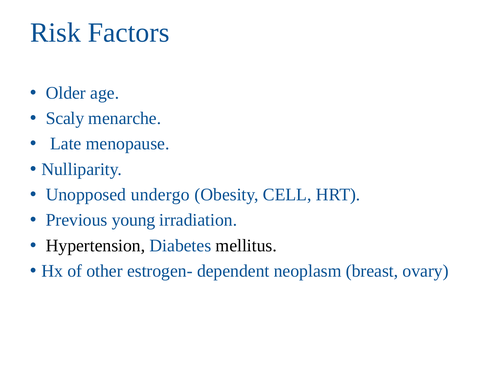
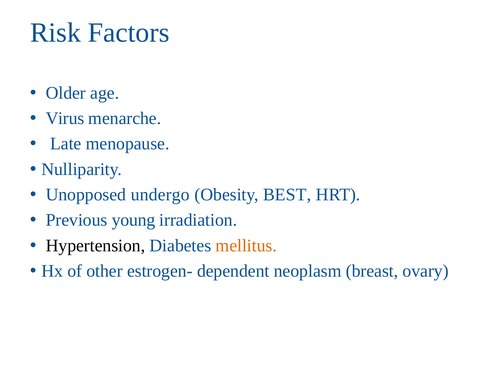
Scaly: Scaly -> Virus (65, 118)
CELL: CELL -> BEST (287, 194)
mellitus colour: black -> orange (246, 245)
